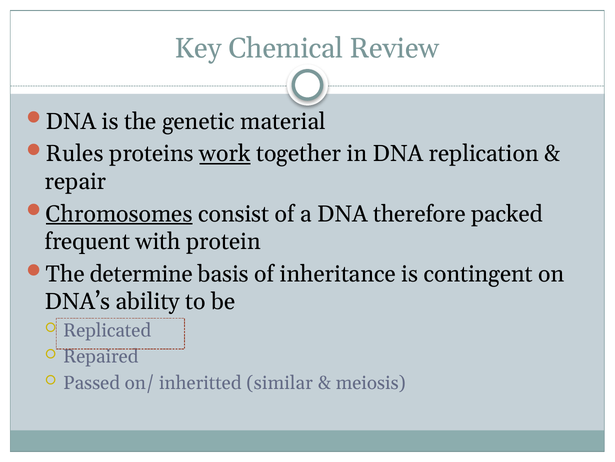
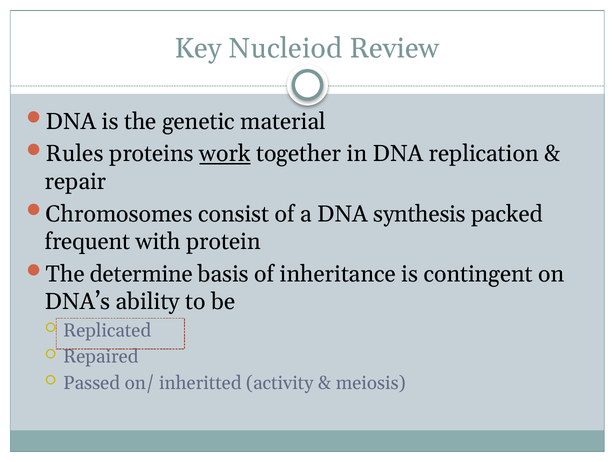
Chemical: Chemical -> Nucleiod (286, 48)
Chromosomes underline: present -> none (119, 214)
therefore: therefore -> synthesis (420, 214)
similar: similar -> activity (280, 382)
